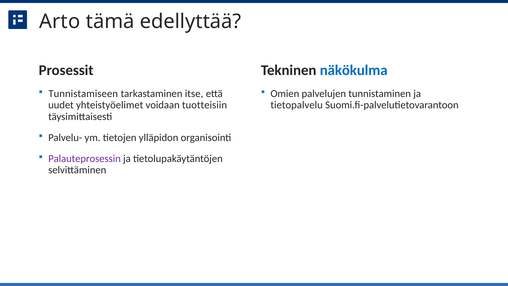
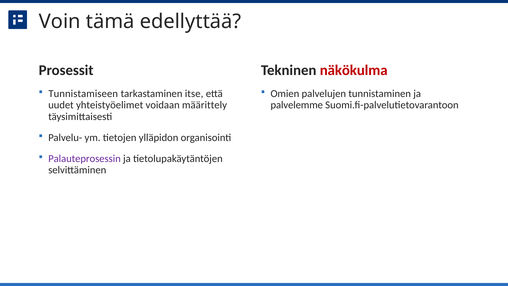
Arto: Arto -> Voin (60, 21)
näkökulma colour: blue -> red (354, 70)
tuotteisiin: tuotteisiin -> määrittely (205, 105)
tietopalvelu: tietopalvelu -> palvelemme (297, 105)
